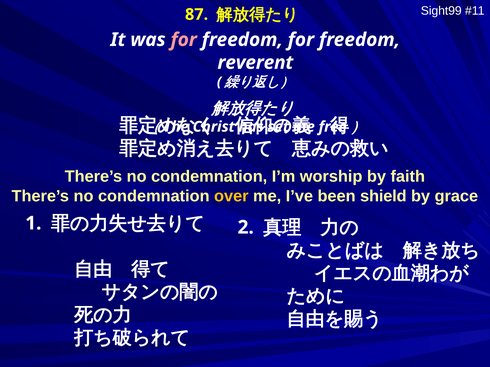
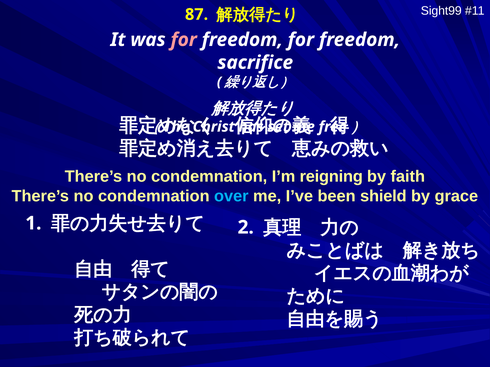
reverent: reverent -> sacrifice (255, 63)
worship: worship -> reigning (331, 177)
over colour: yellow -> light blue (231, 196)
